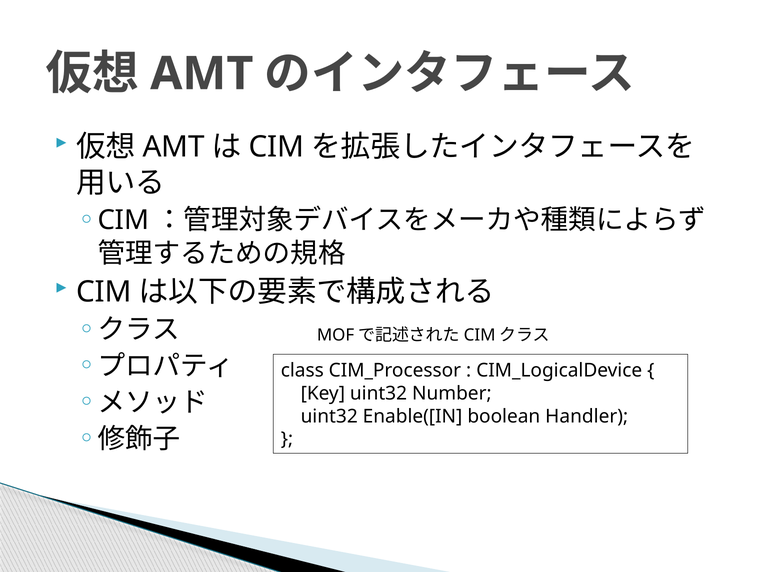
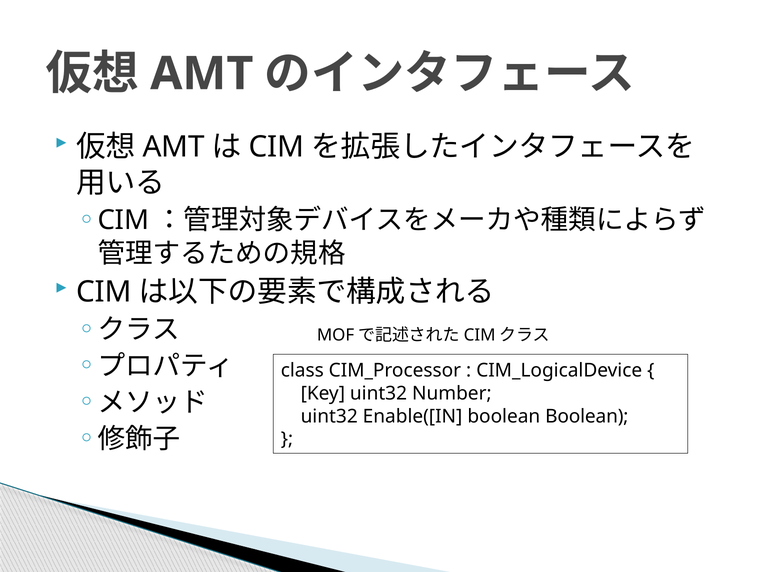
boolean Handler: Handler -> Boolean (587, 416)
